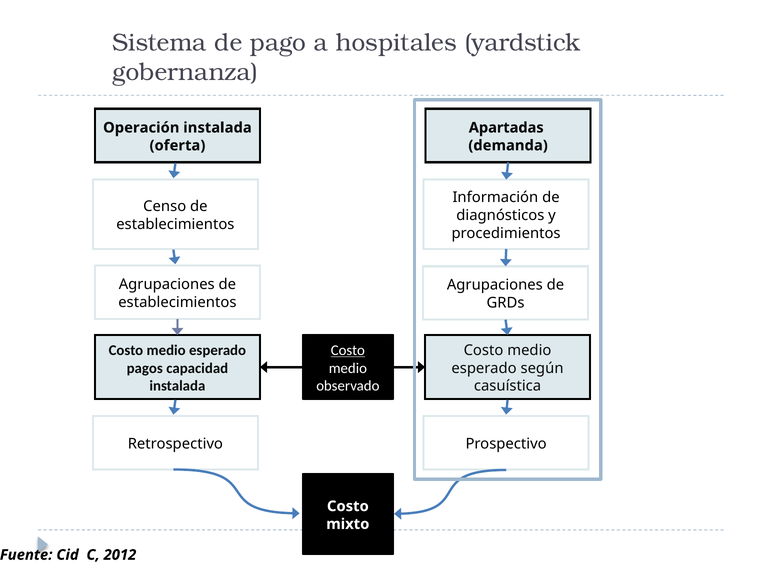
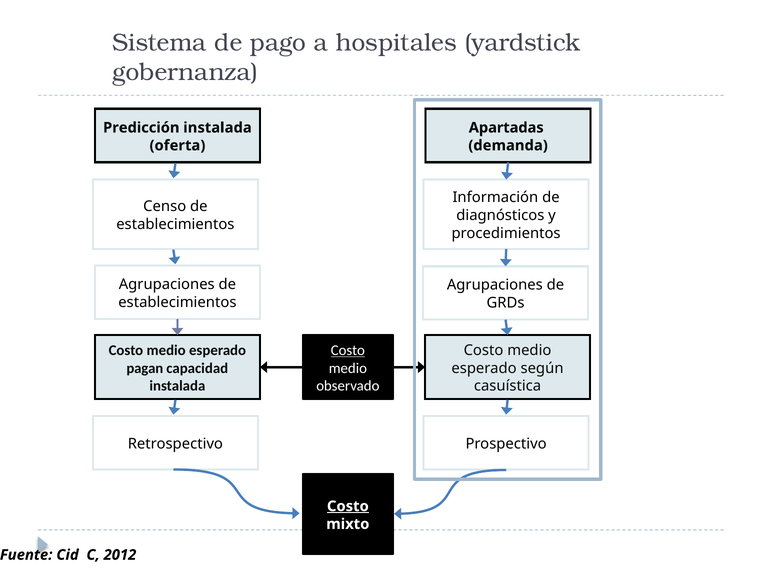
Operación: Operación -> Predicción (141, 128)
pagos: pagos -> pagan (145, 368)
Costo underline: none -> present (348, 506)
